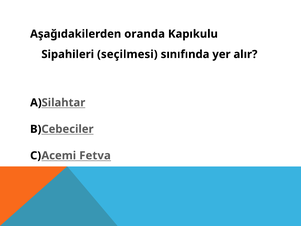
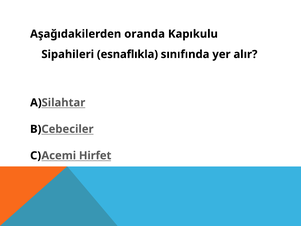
seçilmesi: seçilmesi -> esnaflıkla (127, 54)
Fetva: Fetva -> Hirfet (95, 155)
